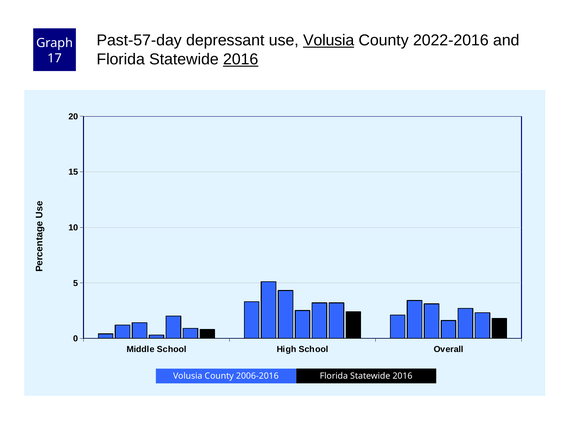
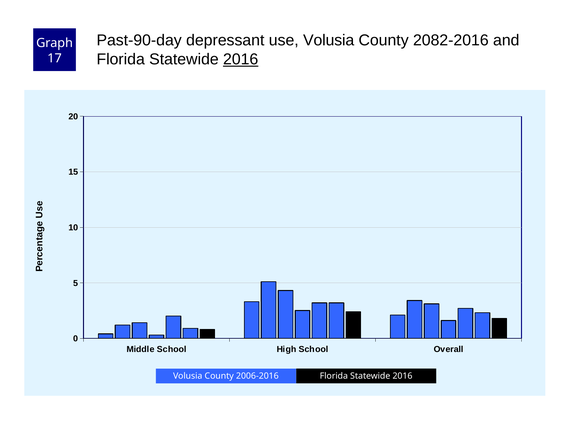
Past-57-day: Past-57-day -> Past-90-day (139, 40)
Volusia underline: present -> none (329, 40)
2022-2016: 2022-2016 -> 2082-2016 (451, 40)
